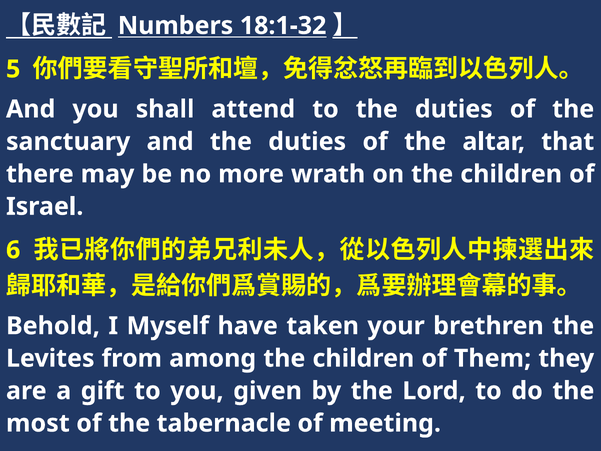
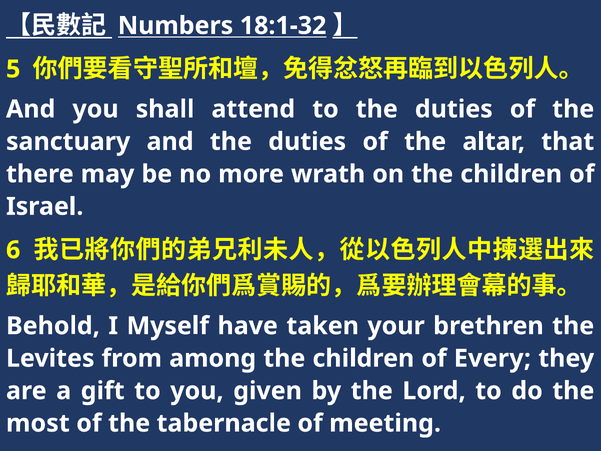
Them: Them -> Every (492, 358)
